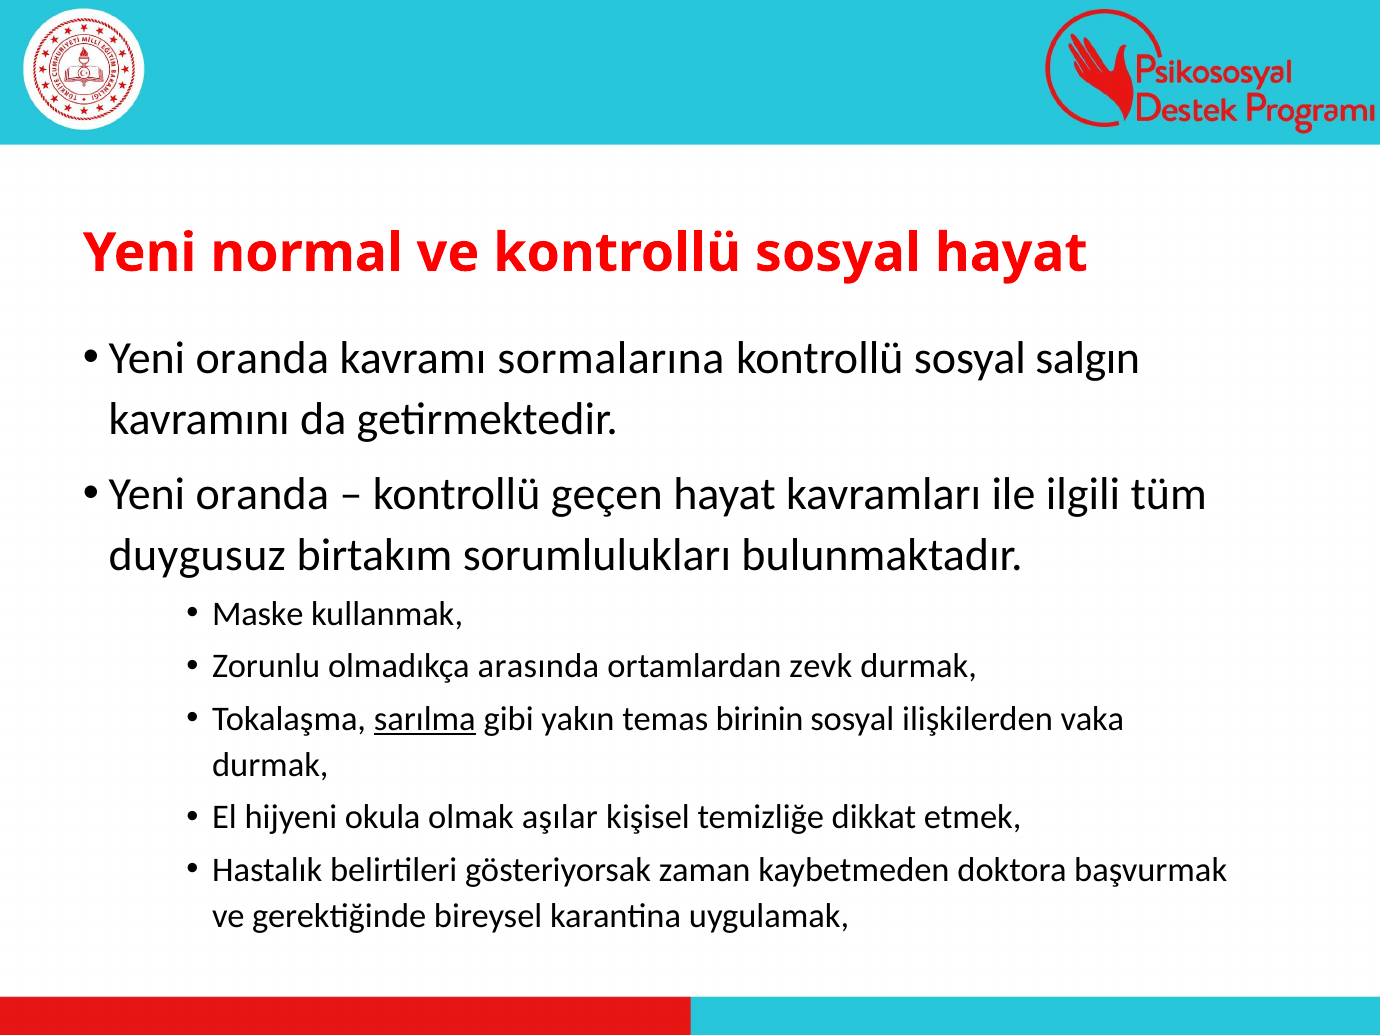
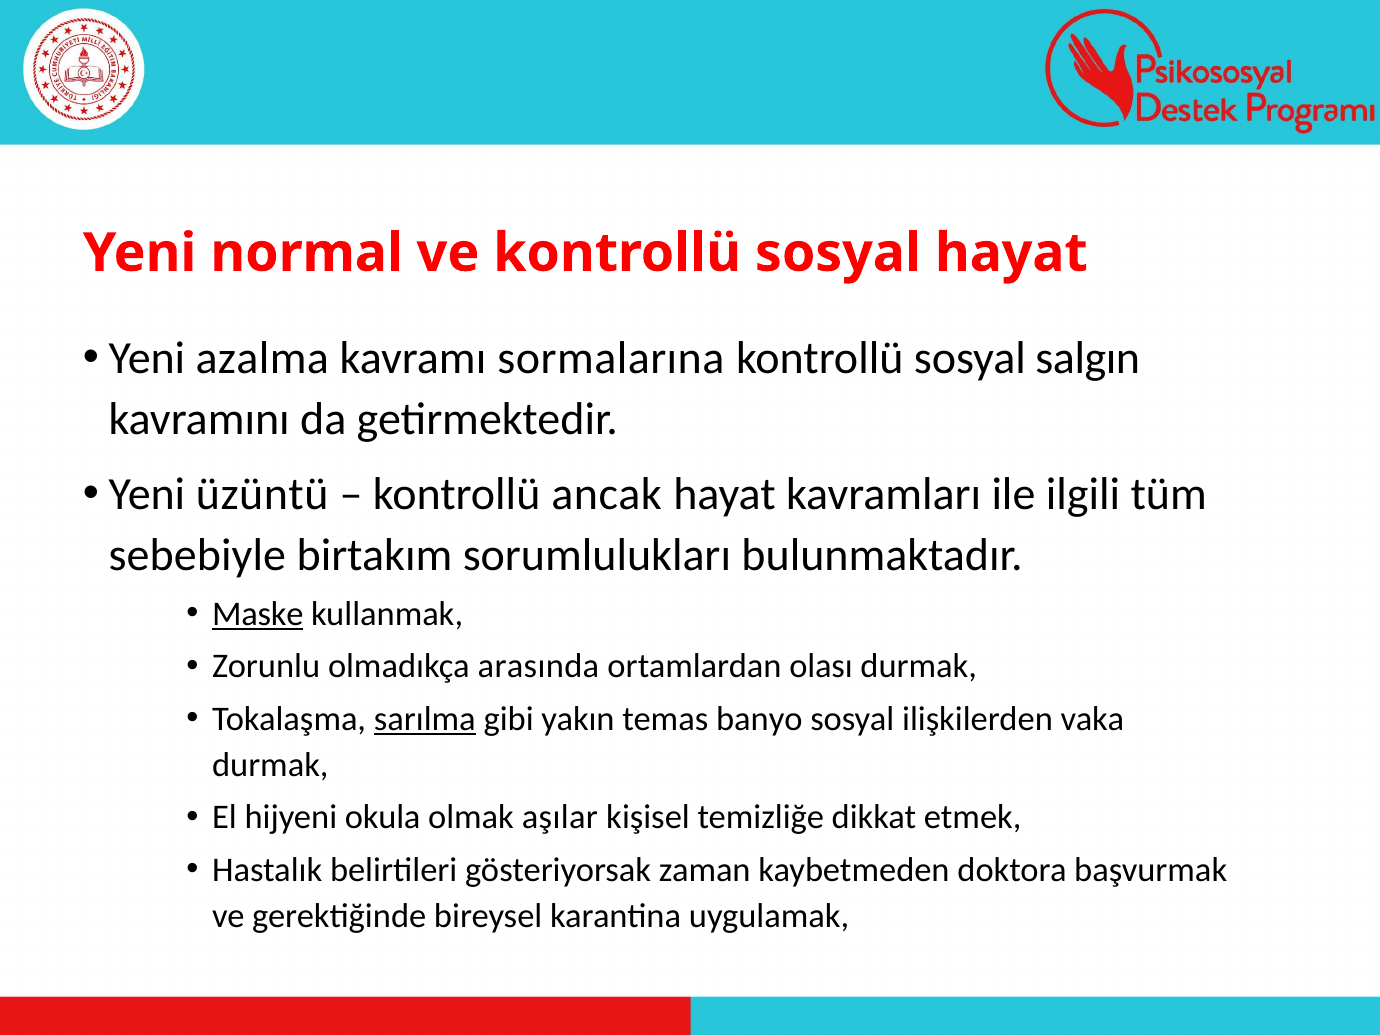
oranda: oranda -> azalma (262, 359)
oranda: oranda -> üzüntü (262, 494)
geçen: geçen -> ancak (607, 494)
duygusuz: duygusuz -> sebebiyle (197, 555)
Maske underline: none -> present (258, 614)
zevk: zevk -> olası (821, 667)
birinin: birinin -> banyo (759, 719)
